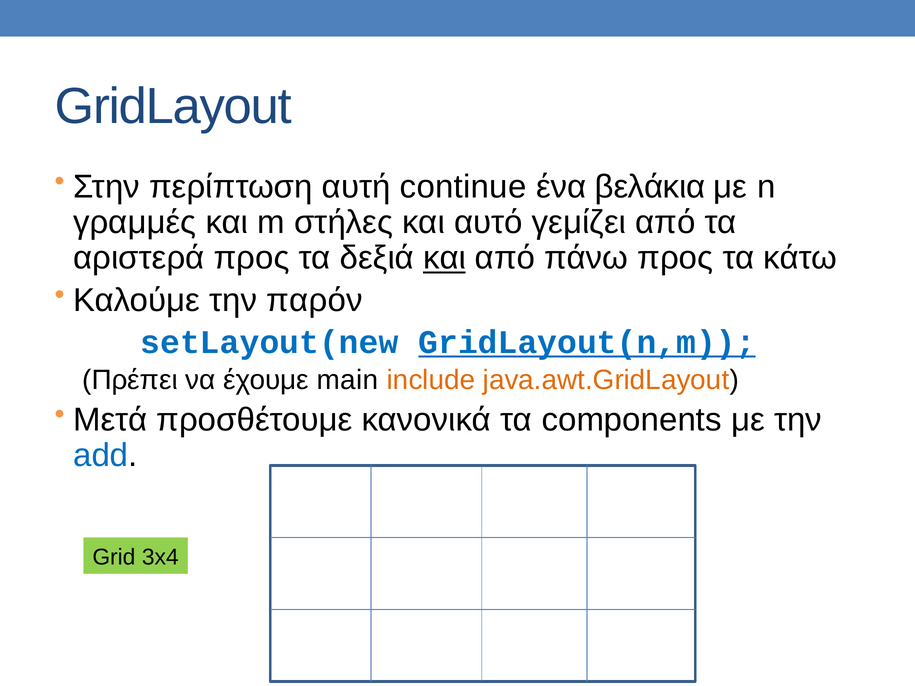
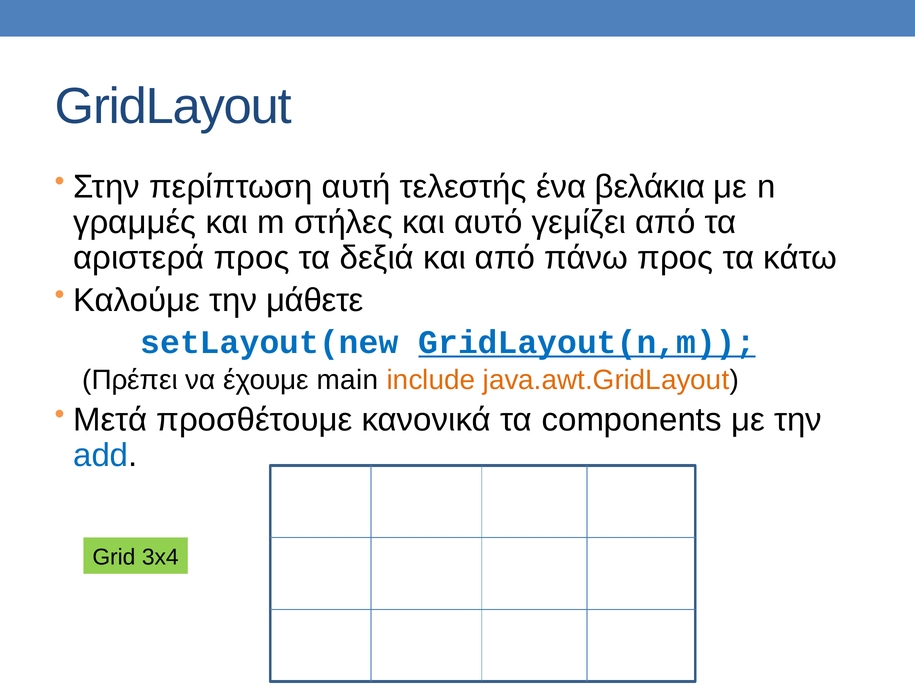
continue: continue -> τελεστής (463, 187)
και underline: present -> none (445, 258)
παρόν: παρόν -> μάθετε (315, 300)
